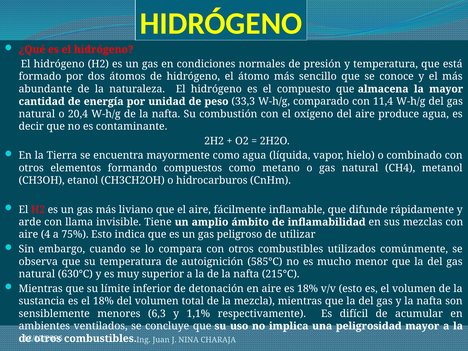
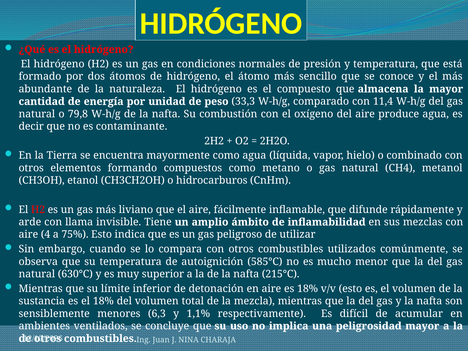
20,4: 20,4 -> 79,8 (78, 114)
